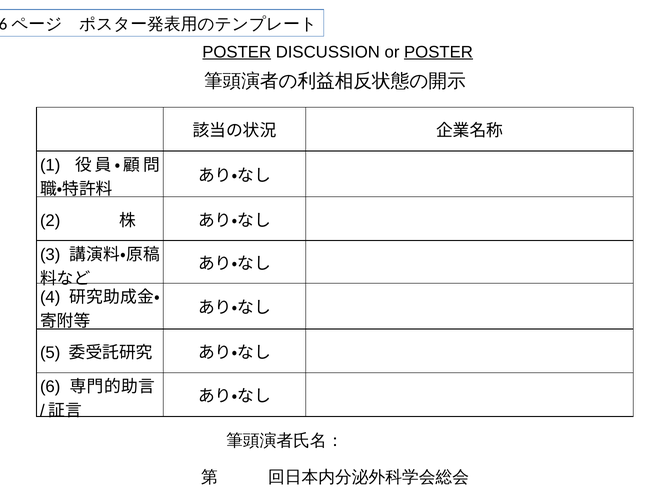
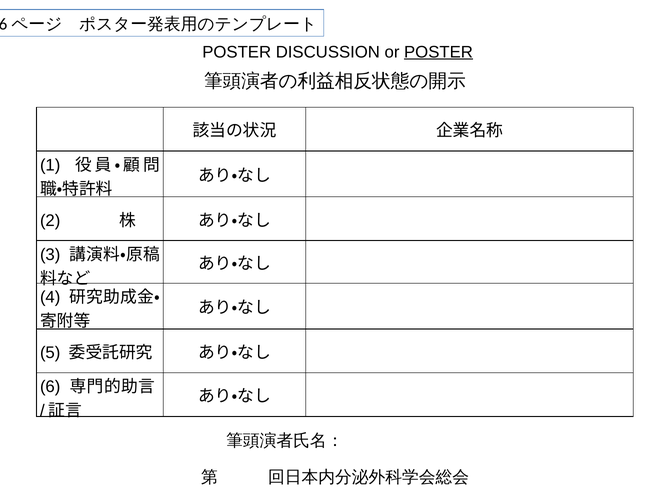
POSTER underline: present -> none (237, 52)
